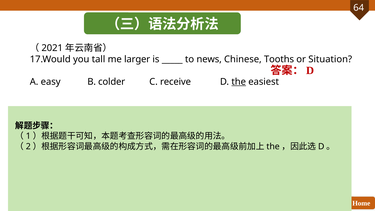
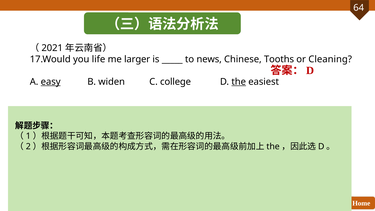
tall: tall -> life (99, 59)
Situation: Situation -> Cleaning (330, 59)
easy underline: none -> present (51, 82)
colder: colder -> widen (112, 82)
receive: receive -> college (176, 82)
